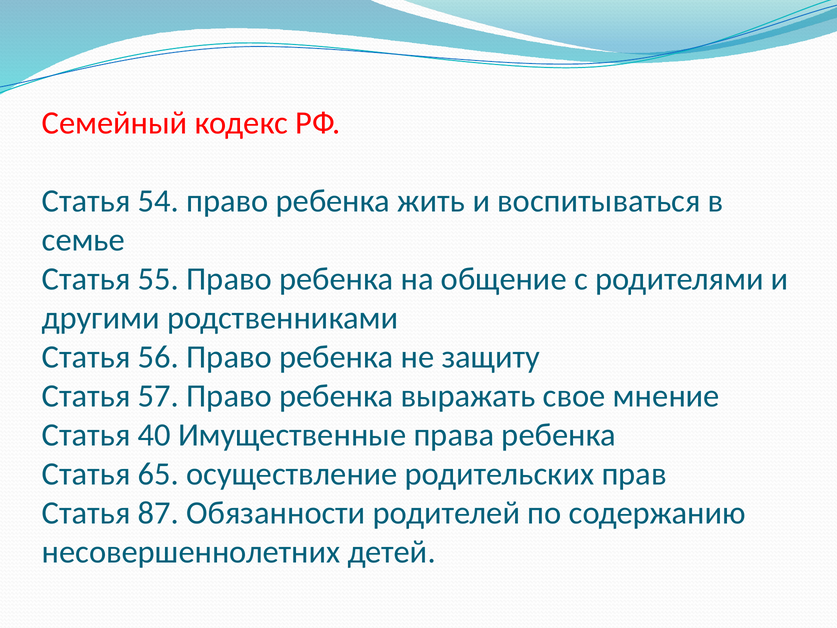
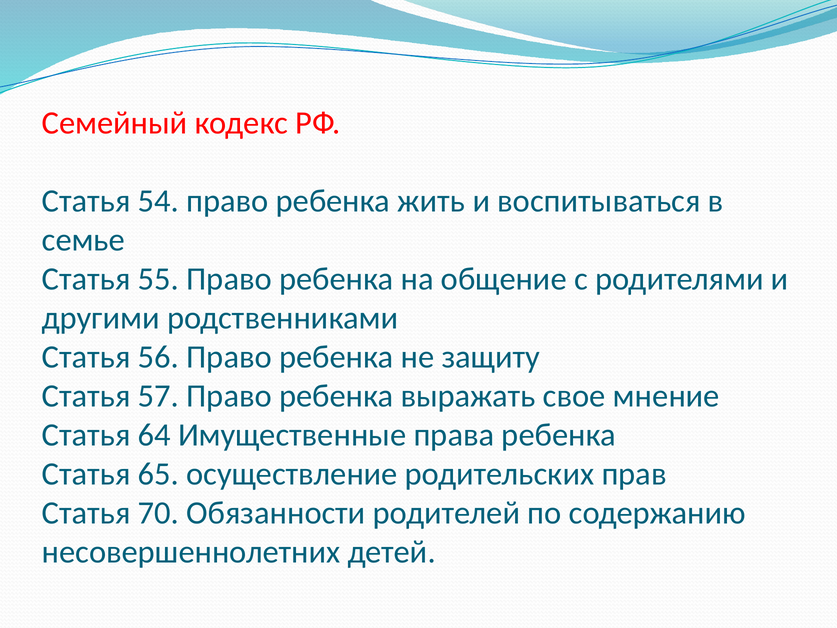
40: 40 -> 64 (154, 435)
87: 87 -> 70 (158, 513)
